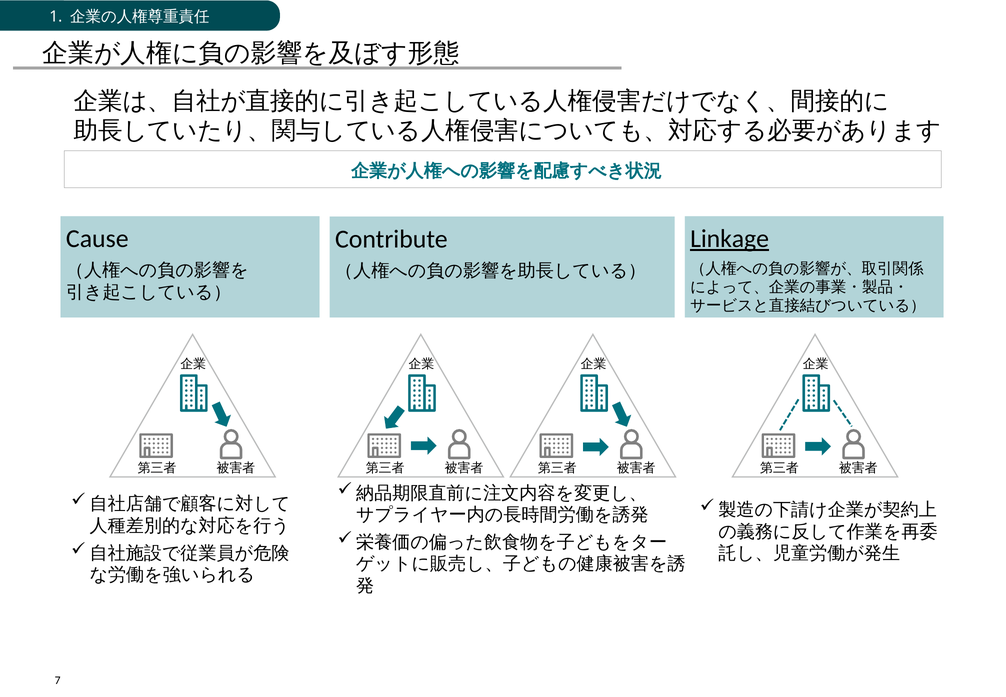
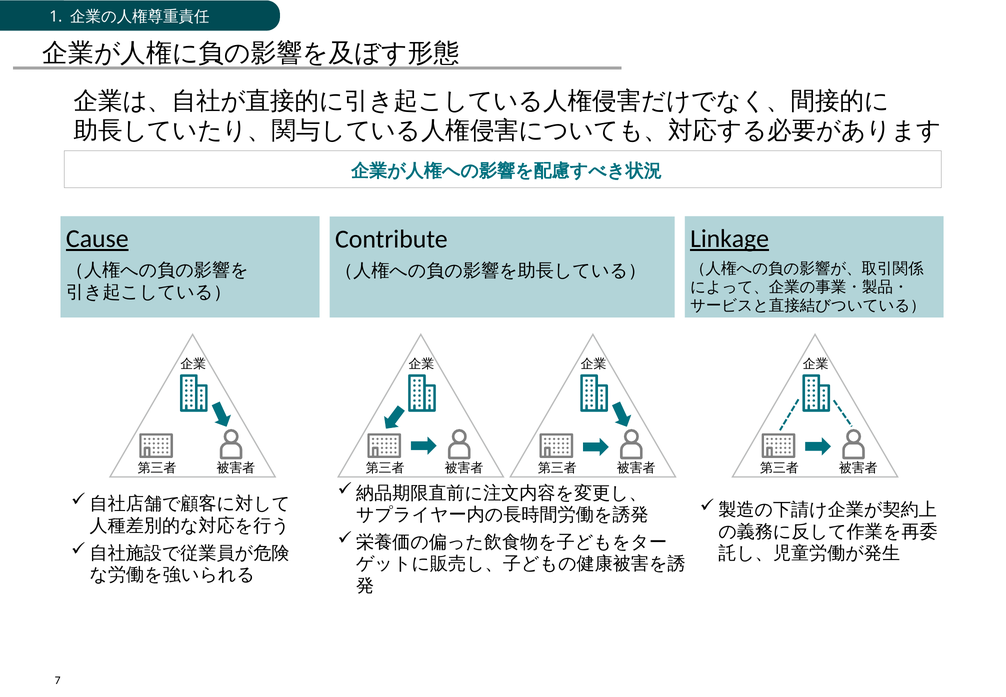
Cause underline: none -> present (97, 239)
